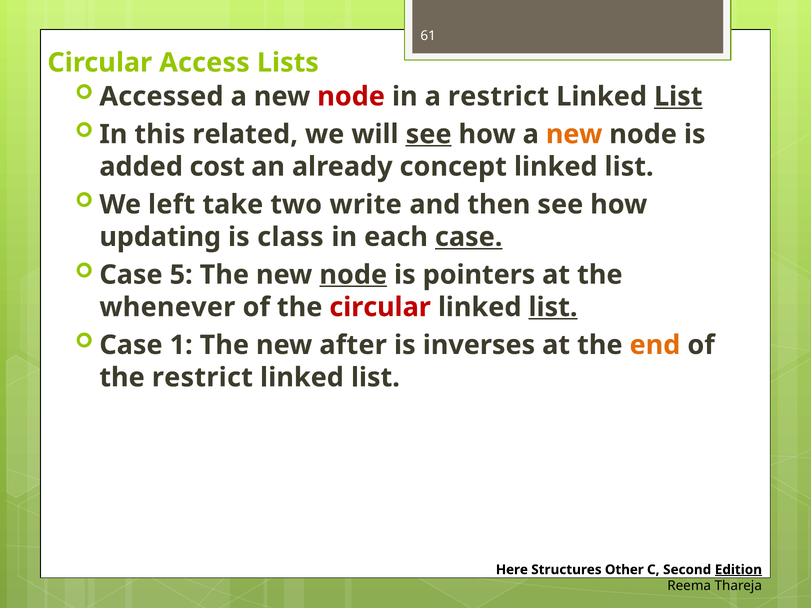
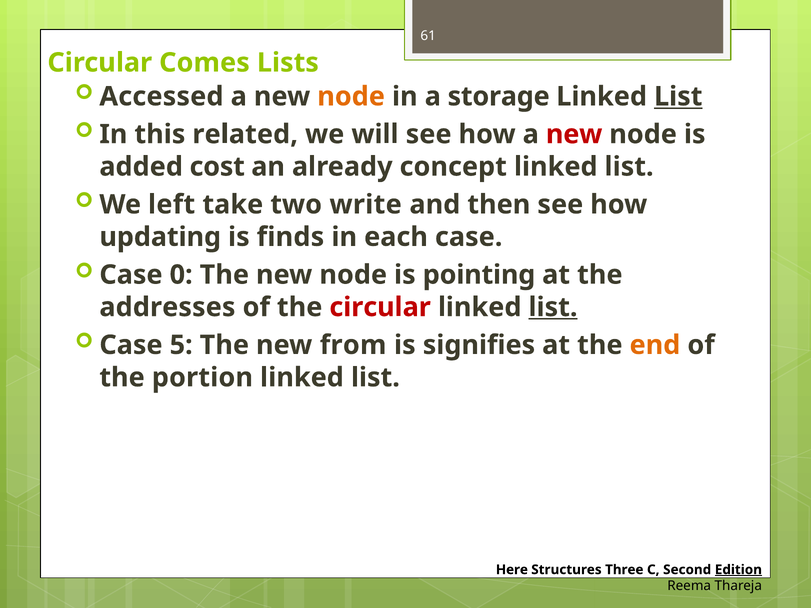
Access: Access -> Comes (204, 63)
node colour: red -> orange (351, 97)
a restrict: restrict -> storage (499, 97)
see underline: present -> none (429, 134)
new colour: orange -> red (574, 134)
class: class -> finds (290, 237)
case underline: present -> none (469, 237)
5: 5 -> 0 (181, 275)
node underline: present -> none (353, 275)
pointers: pointers -> pointing (479, 275)
whenever: whenever -> addresses (167, 307)
1: 1 -> 5 (181, 345)
after: after -> from (353, 345)
inverses: inverses -> signifies (479, 345)
the restrict: restrict -> portion (202, 378)
Other: Other -> Three (624, 570)
